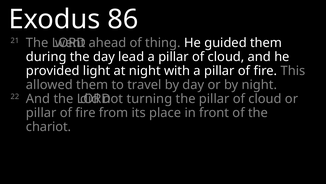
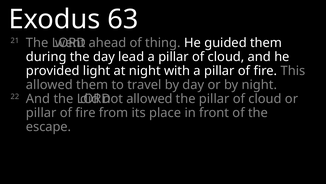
86: 86 -> 63 (123, 19)
turning: turning -> allowed (149, 98)
chariot: chariot -> escape (49, 126)
